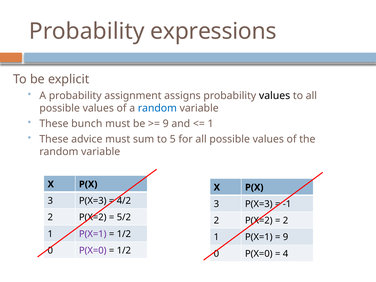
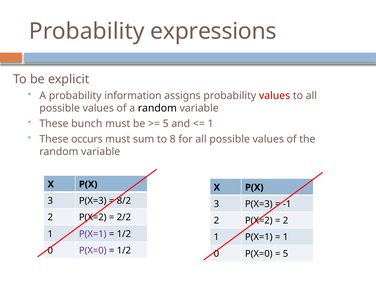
assignment: assignment -> information (133, 96)
values colour: black -> red (275, 96)
random colour: blue -> black (157, 108)
9: 9 -> 5 (166, 124)
advice: advice -> occurs (87, 139)
5: 5 -> 8 (173, 139)
4/2: 4/2 -> 8/2 (124, 201)
5/2: 5/2 -> 2/2 (124, 217)
9: 9 -> 1 (286, 237)
4: 4 -> 5 (286, 254)
